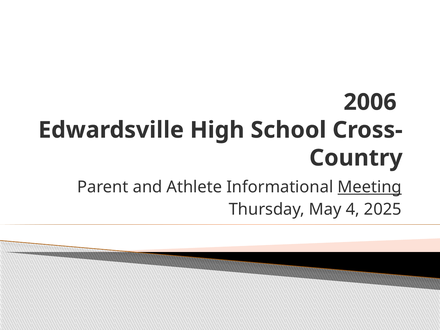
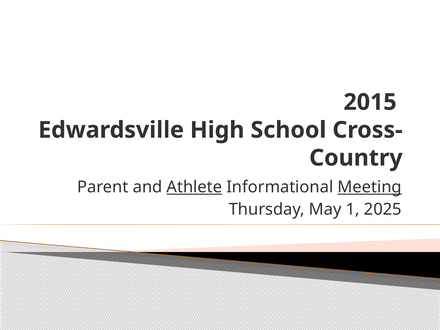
2006: 2006 -> 2015 (370, 102)
Athlete underline: none -> present (194, 187)
4: 4 -> 1 (353, 209)
